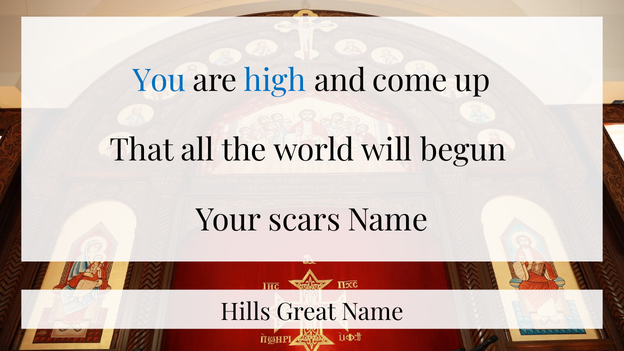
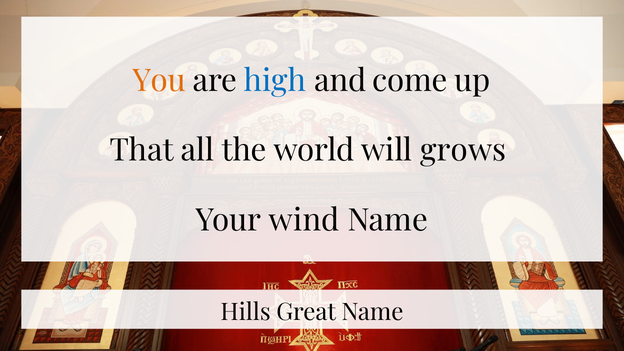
You colour: blue -> orange (159, 81)
begun: begun -> grows (463, 151)
scars: scars -> wind (304, 220)
